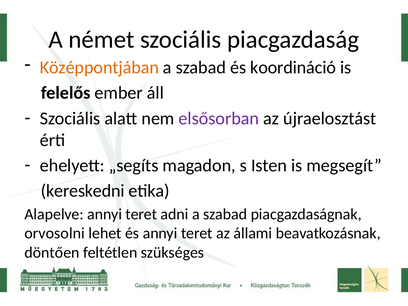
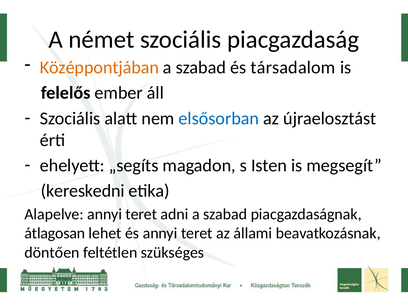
koordináció: koordináció -> társadalom (293, 68)
elsősorban colour: purple -> blue (219, 118)
orvosolni: orvosolni -> átlagosan (55, 233)
